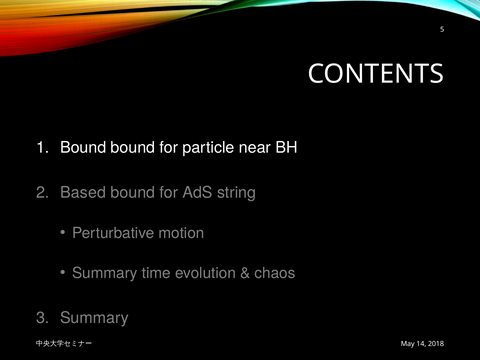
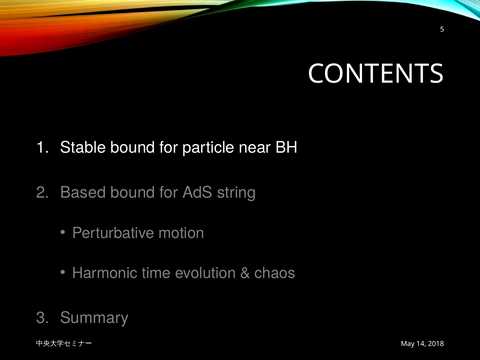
Bound: Bound -> Stable (83, 148)
Summary: Summary -> Harmonic (105, 273)
